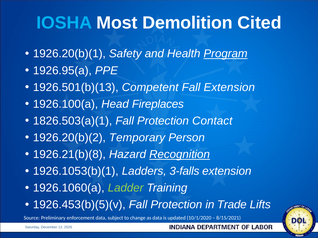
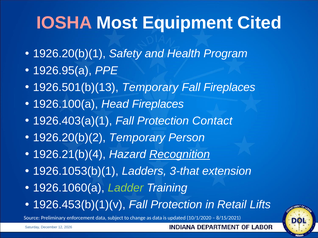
IOSHA colour: light blue -> pink (64, 23)
Demolition: Demolition -> Equipment (188, 23)
Program underline: present -> none (226, 54)
1926.501(b)(13 Competent: Competent -> Temporary (150, 87)
Fall Extension: Extension -> Fireplaces (229, 87)
1826.503(a)(1: 1826.503(a)(1 -> 1926.403(a)(1 (73, 121)
1926.21(b)(8: 1926.21(b)(8 -> 1926.21(b)(4 (69, 155)
3-falls: 3-falls -> 3-that (184, 172)
1926.453(b)(5)(v: 1926.453(b)(5)(v -> 1926.453(b)(1)(v (79, 205)
Trade: Trade -> Retail (232, 205)
